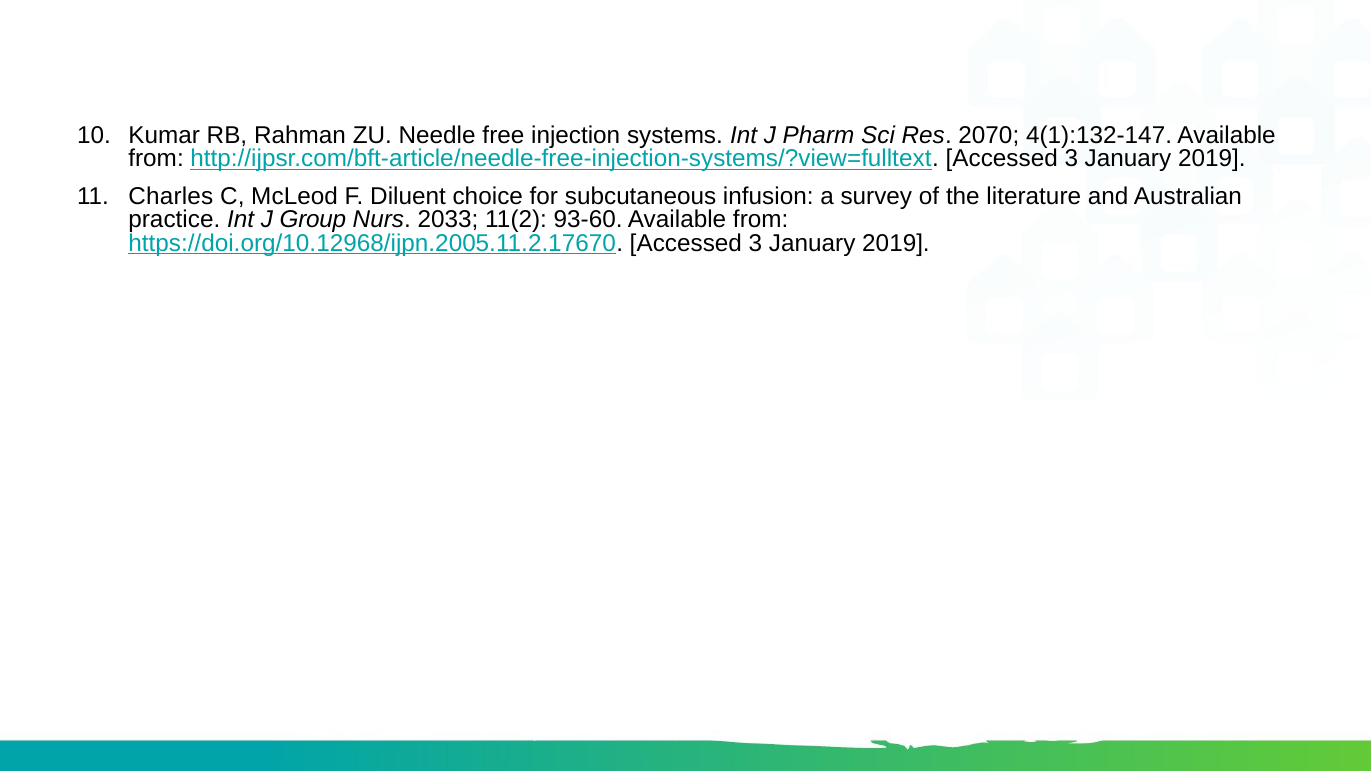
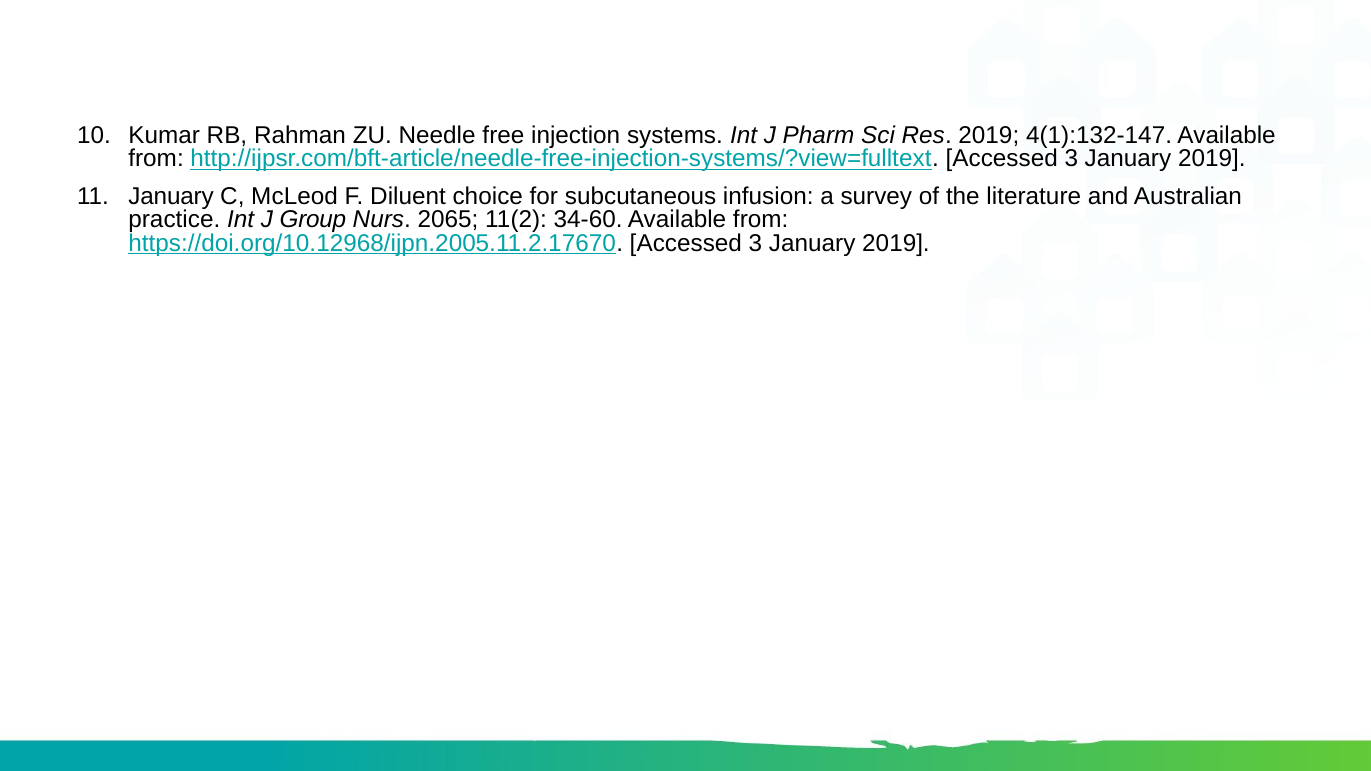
Res 2070: 2070 -> 2019 (989, 135)
Charles: Charles -> January (171, 196)
2033: 2033 -> 2065 (448, 220)
93-60: 93-60 -> 34-60 (588, 220)
